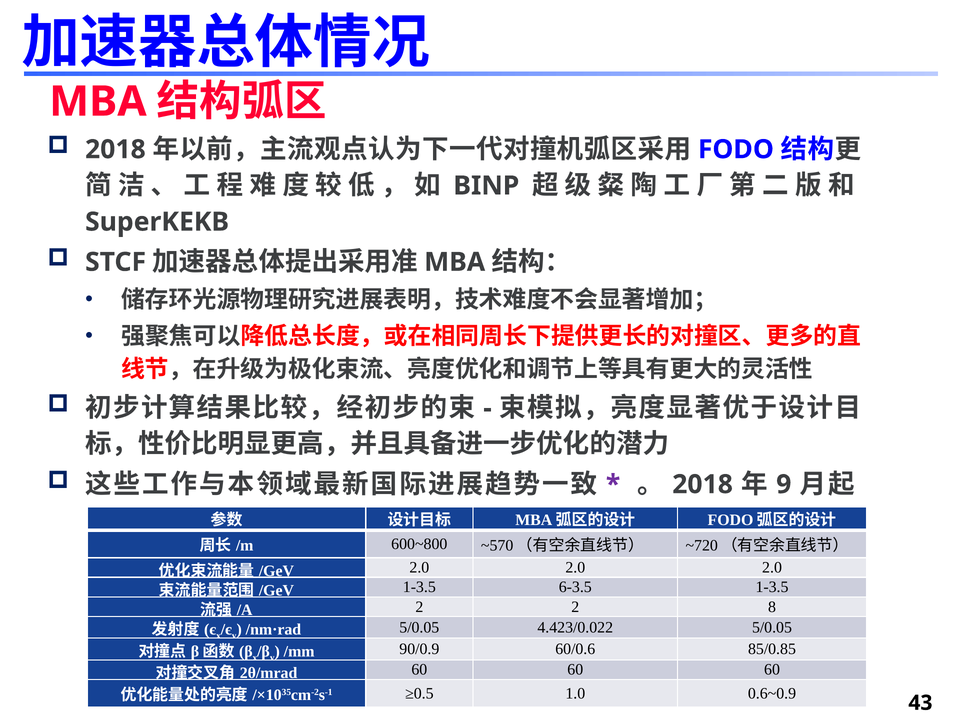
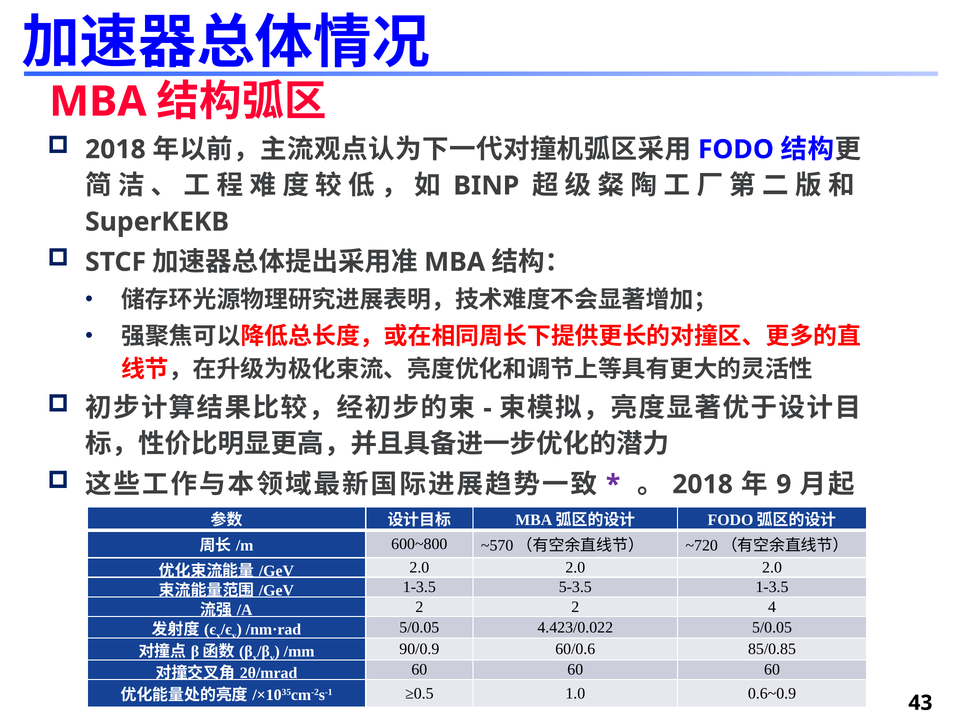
6-3.5: 6-3.5 -> 5-3.5 (575, 588)
8: 8 -> 4 (772, 607)
